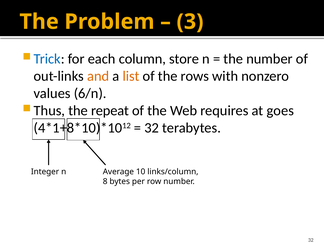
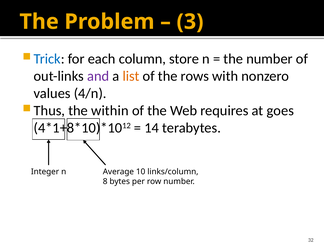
and colour: orange -> purple (98, 76)
6/n: 6/n -> 4/n (90, 93)
repeat: repeat -> within (110, 111)
32: 32 -> 14 (152, 128)
